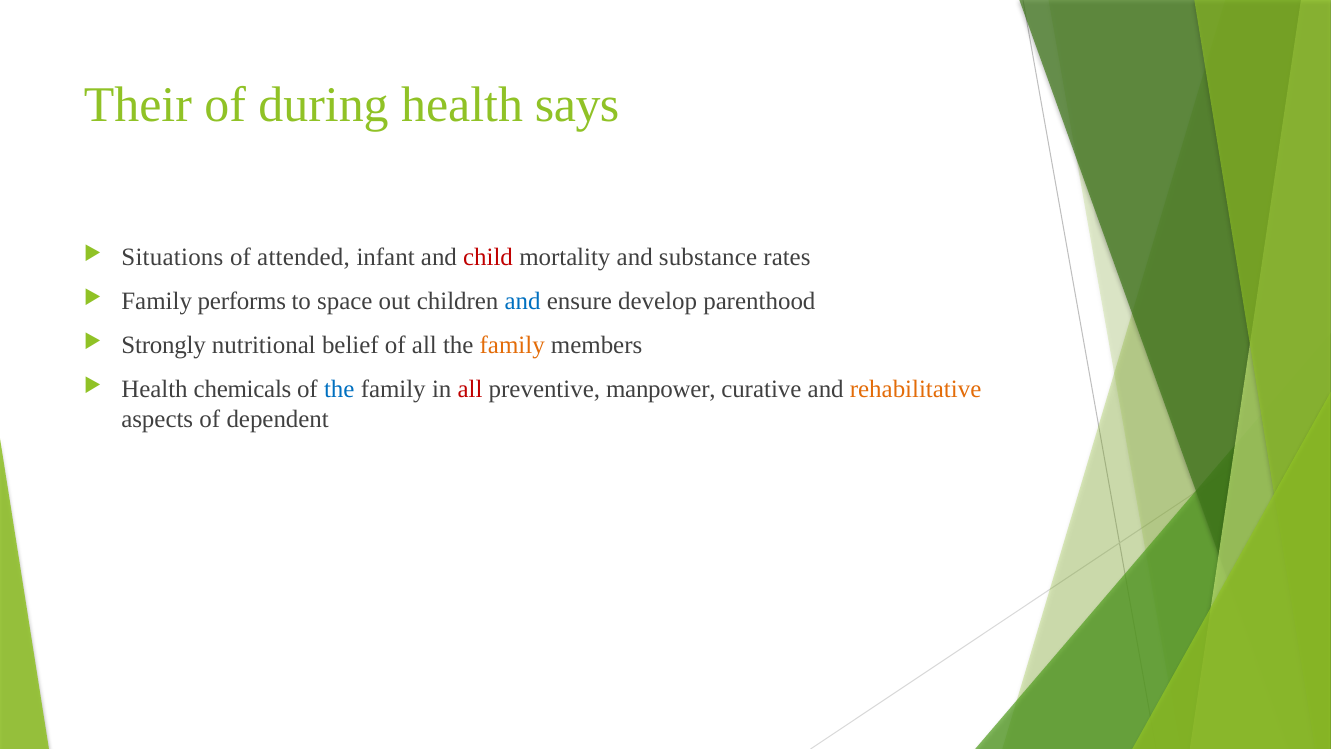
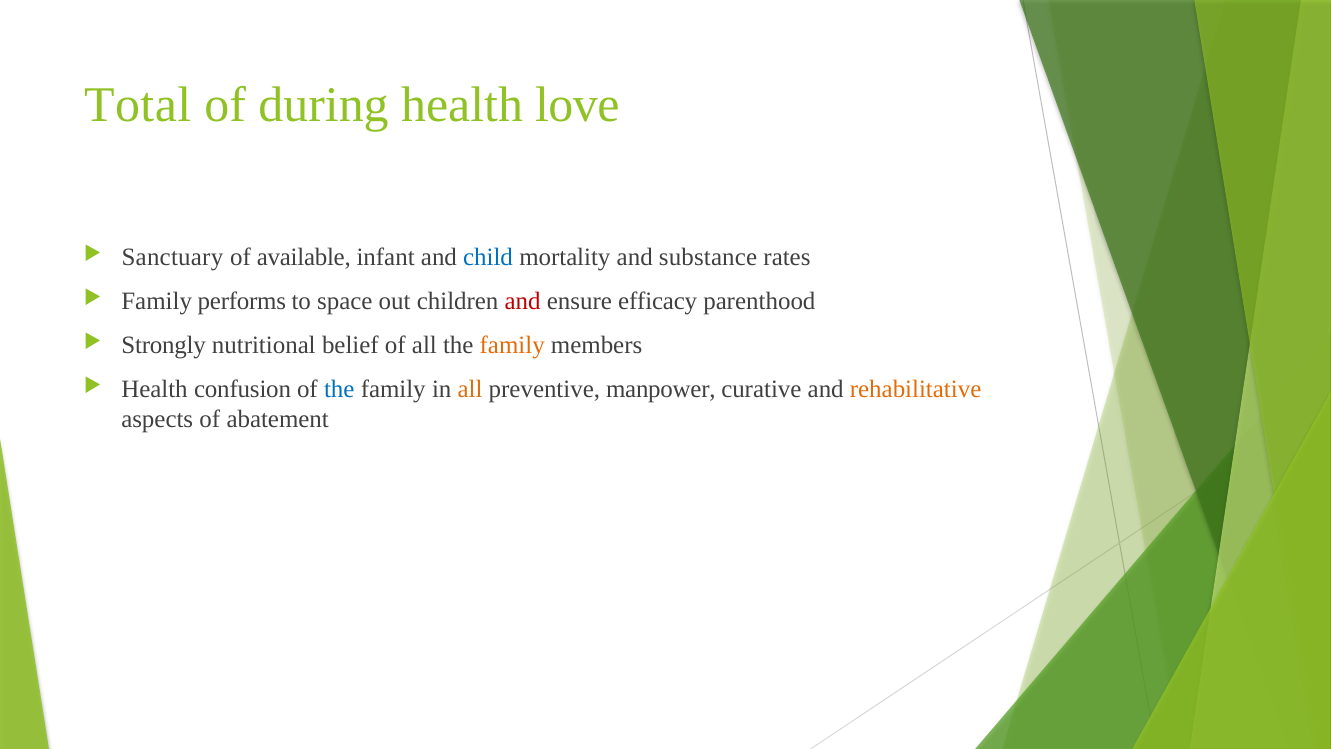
Their: Their -> Total (138, 105)
says: says -> love (577, 105)
Situations: Situations -> Sanctuary (172, 258)
attended: attended -> available (304, 258)
child colour: red -> blue (488, 258)
and colour: blue -> red (523, 301)
develop: develop -> efficacy (658, 301)
chemicals: chemicals -> confusion (243, 389)
all colour: red -> orange (470, 389)
dependent: dependent -> abatement (278, 419)
